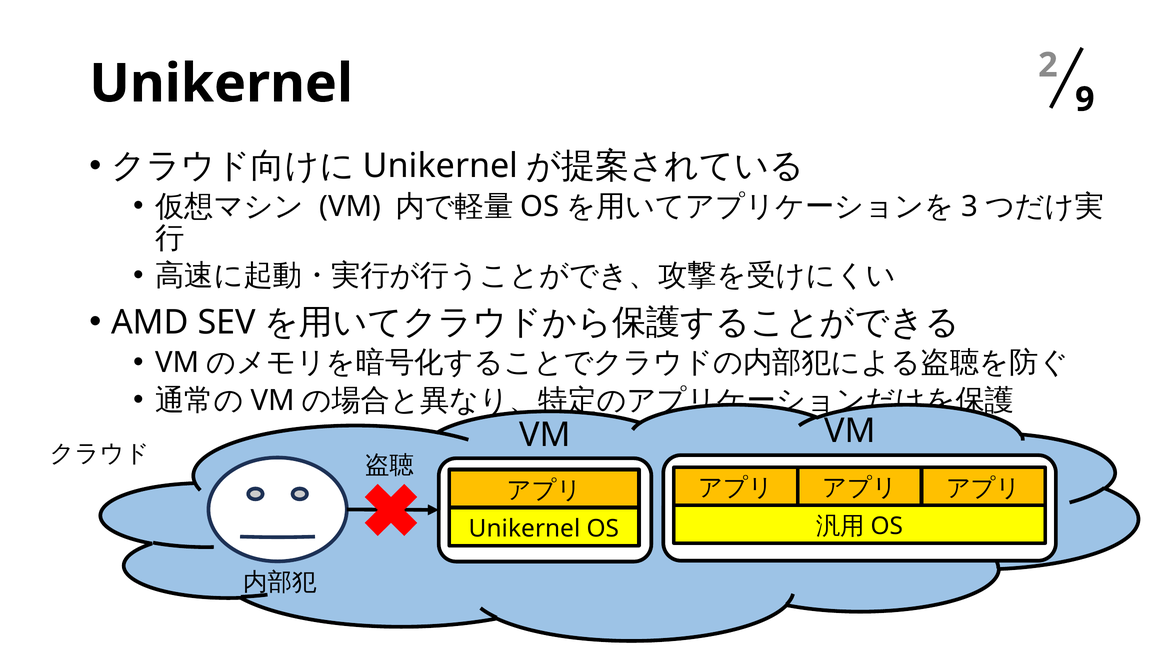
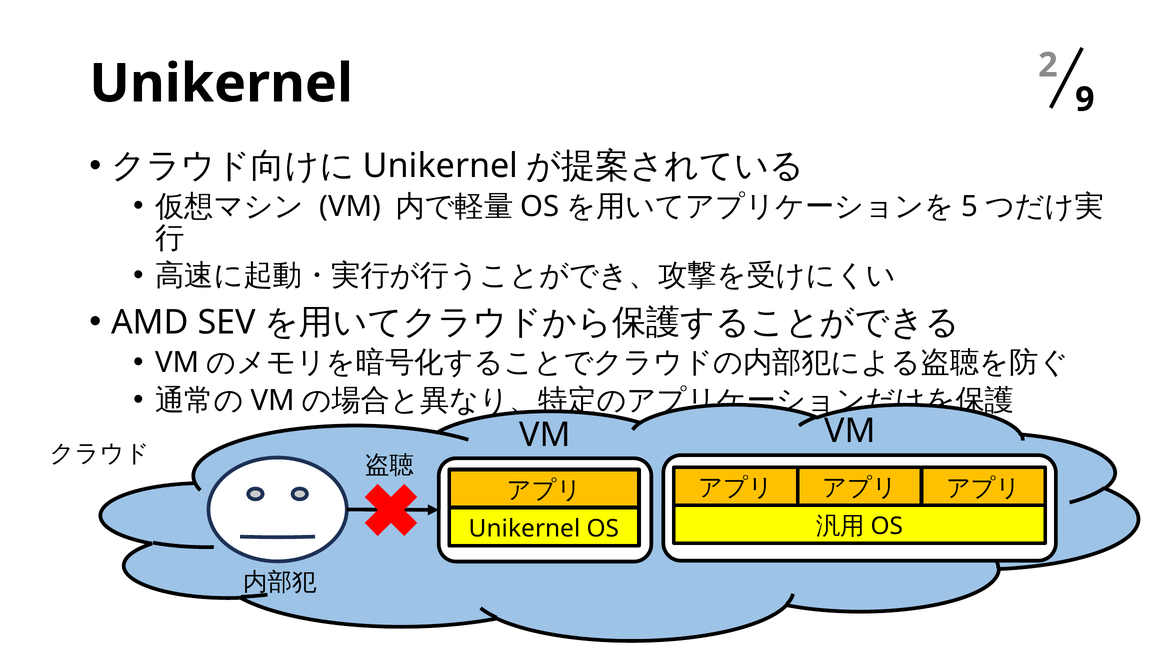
3: 3 -> 5 (970, 206)
